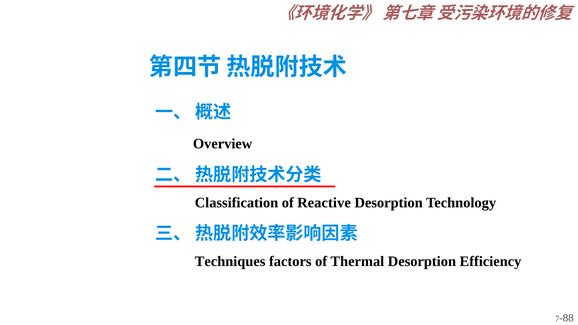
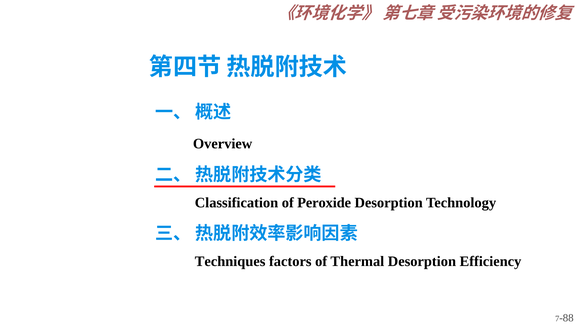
Reactive: Reactive -> Peroxide (324, 203)
